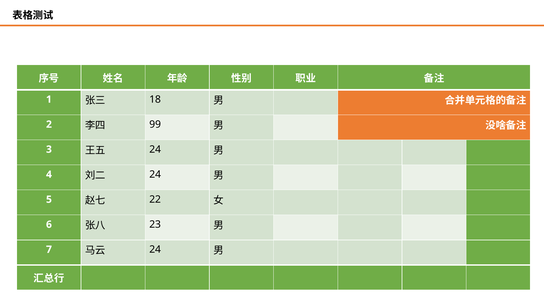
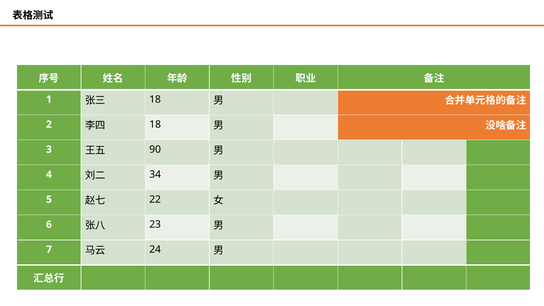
99: 99 -> 18 (155, 124)
24: 24 -> 90 (155, 149)
24: 24 -> 34 (155, 174)
